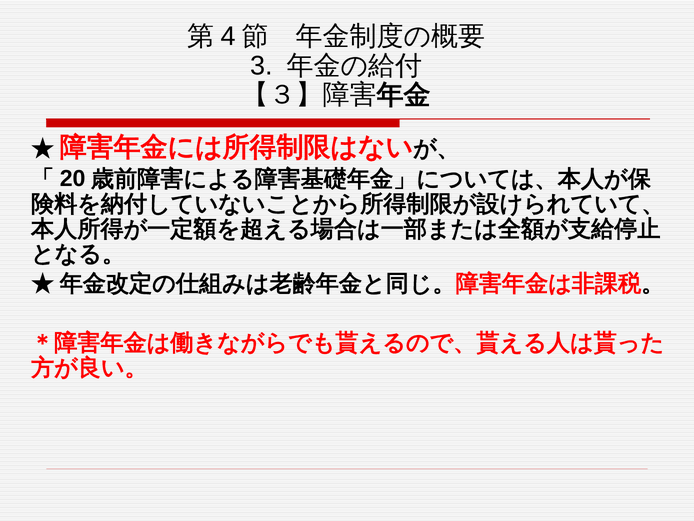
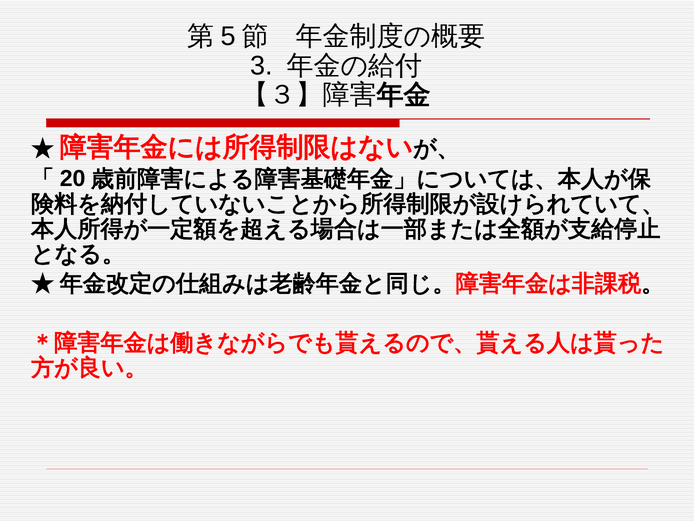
4: 4 -> 5 (228, 36)
